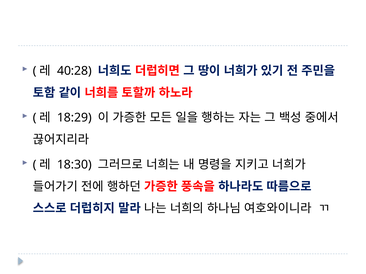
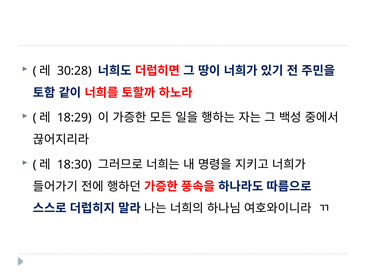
40:28: 40:28 -> 30:28 (74, 71)
